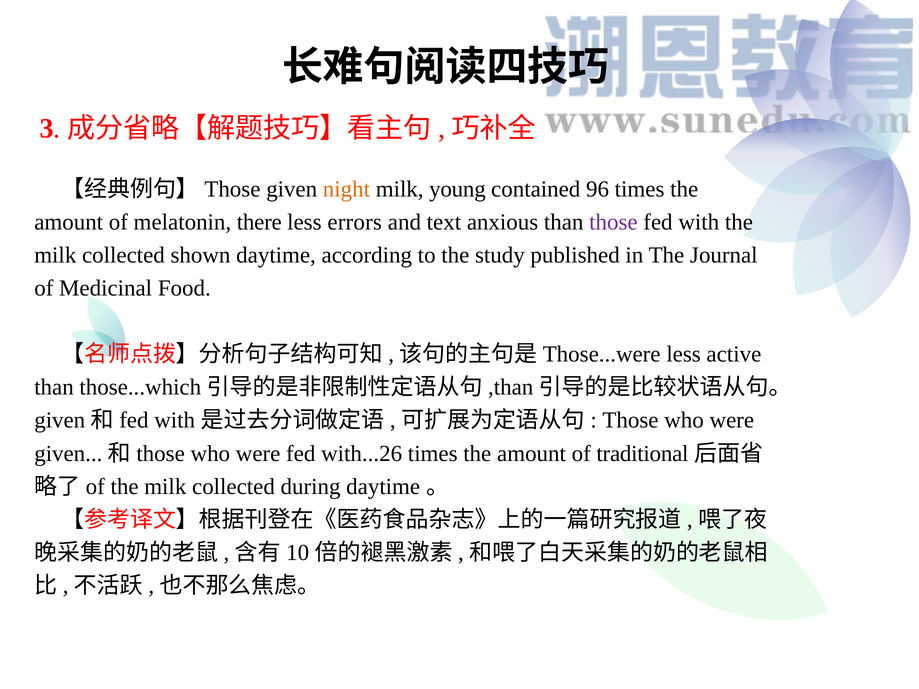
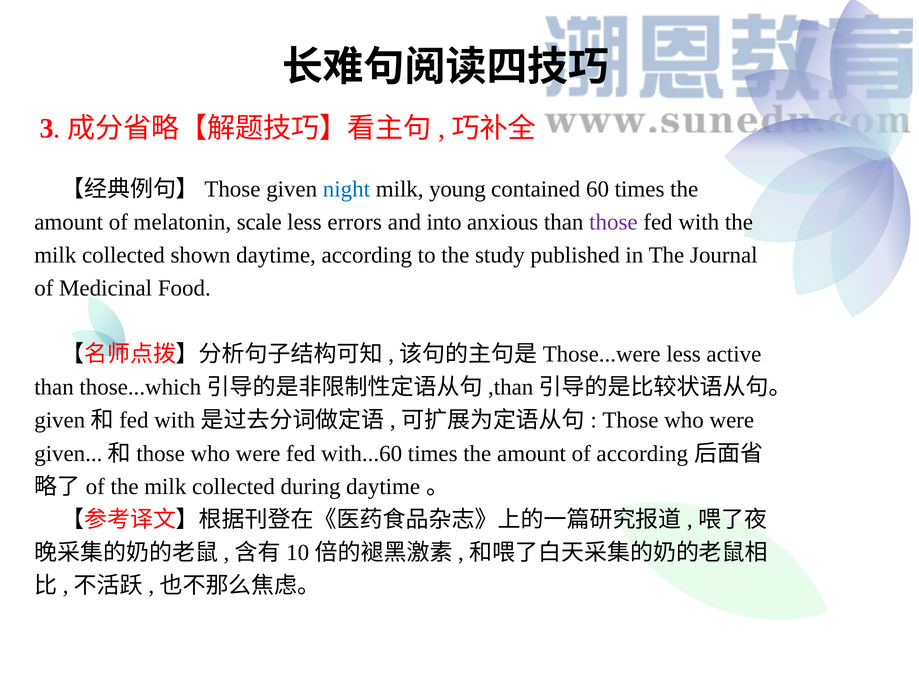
night colour: orange -> blue (346, 189)
96: 96 -> 60 (598, 189)
there: there -> scale (259, 222)
text: text -> into (444, 222)
with...26: with...26 -> with...60 (362, 454)
of traditional: traditional -> according (642, 454)
